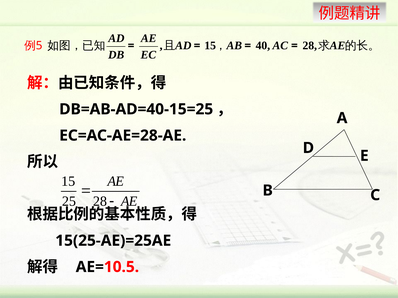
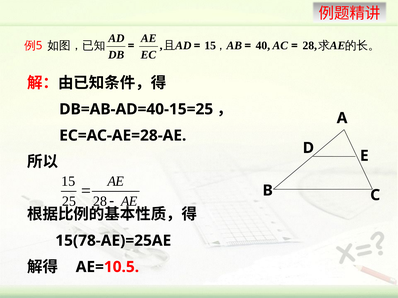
15(25-AE)=25AE: 15(25-AE)=25AE -> 15(78-AE)=25AE (113, 241)
